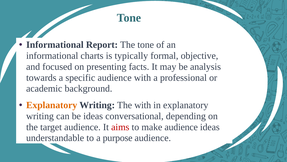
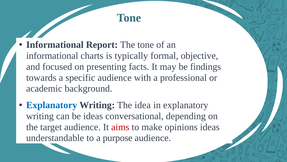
analysis: analysis -> findings (206, 67)
Explanatory colour: orange -> blue (52, 105)
The with: with -> idea (143, 105)
make audience: audience -> opinions (181, 127)
